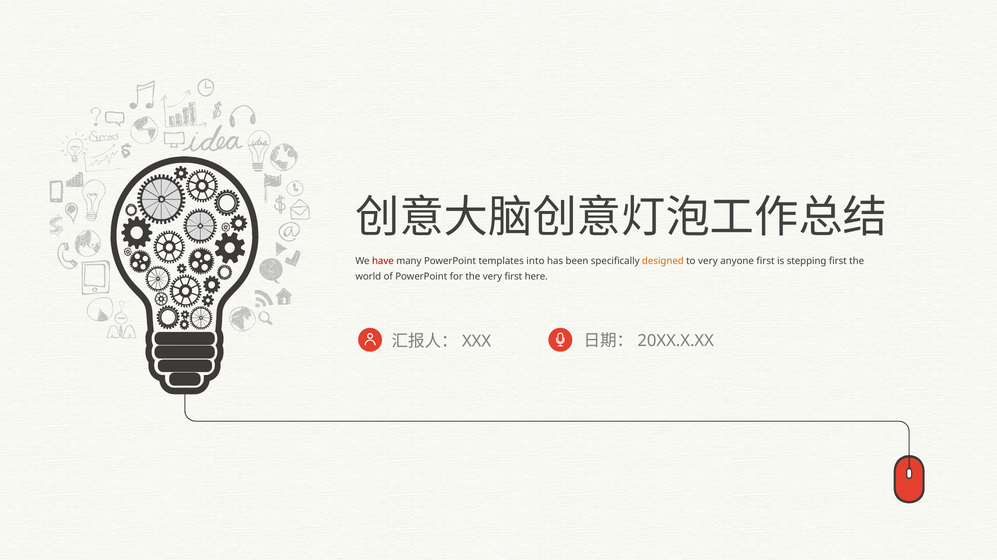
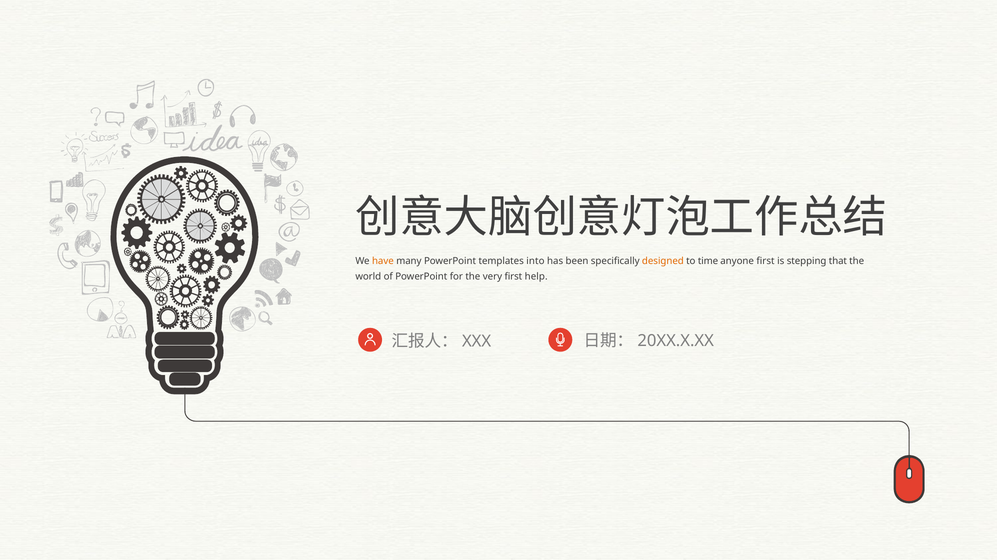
have colour: red -> orange (383, 262)
to very: very -> time (708, 262)
stepping first: first -> that (838, 262)
here: here -> help (536, 277)
